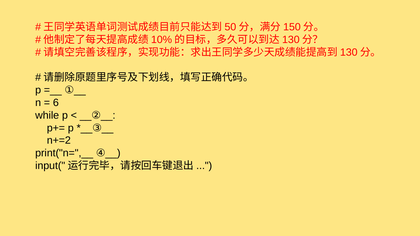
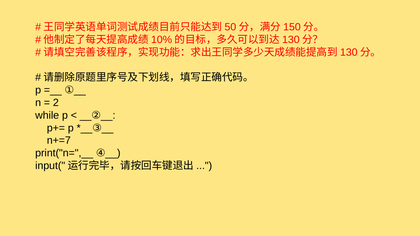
6: 6 -> 2 (56, 103)
n+=2: n+=2 -> n+=7 (59, 141)
